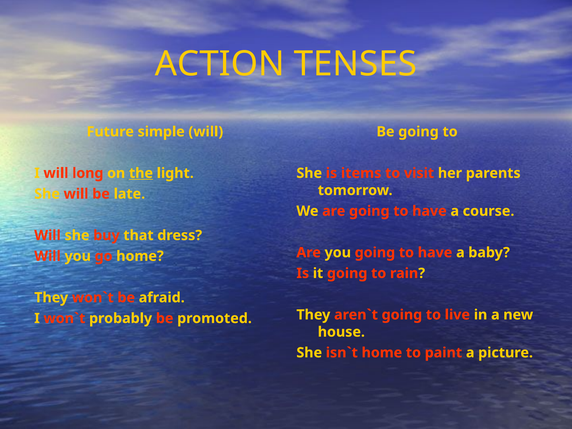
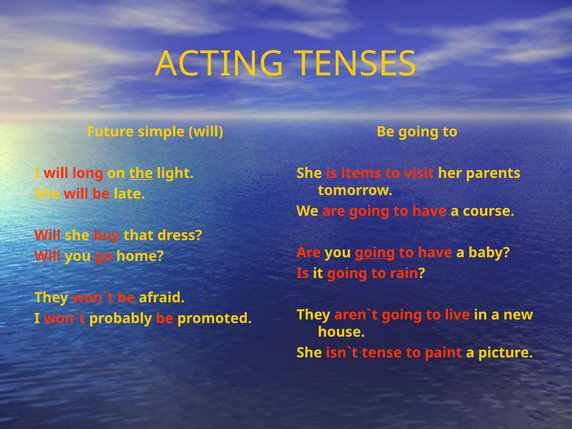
ACTION: ACTION -> ACTING (220, 64)
going underline: none -> present (375, 253)
home: home -> tense (382, 353)
